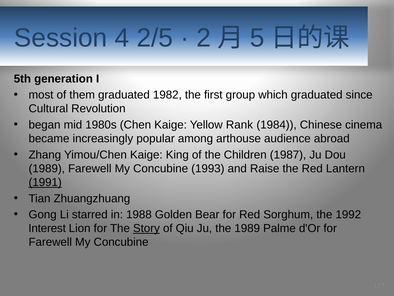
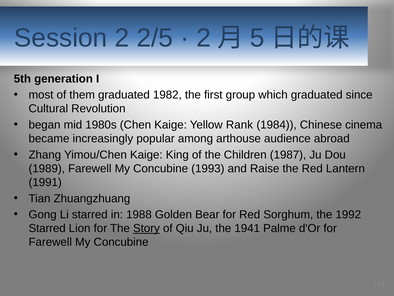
Session 4: 4 -> 2 (122, 38)
1991 underline: present -> none (45, 182)
Interest: Interest -> Starred (47, 228)
the 1989: 1989 -> 1941 (247, 228)
